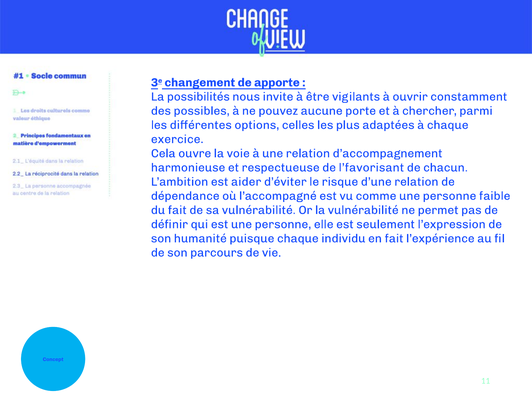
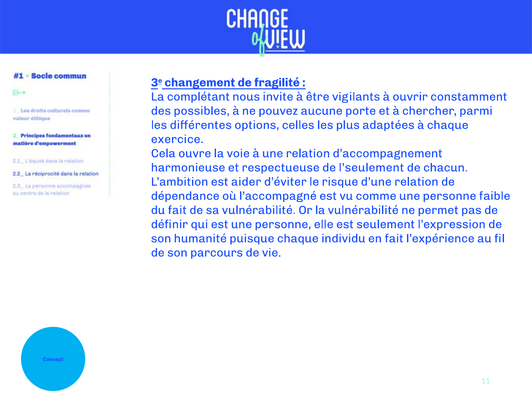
apporte: apporte -> fragilité (277, 82)
possibilités: possibilités -> complétant (198, 97)
l’favorisant: l’favorisant -> l’seulement (371, 168)
